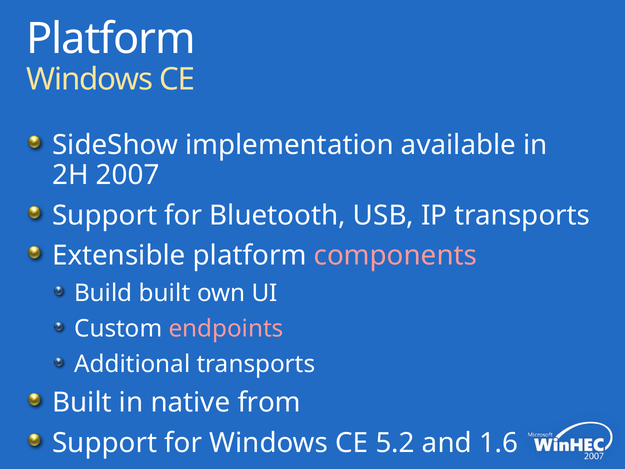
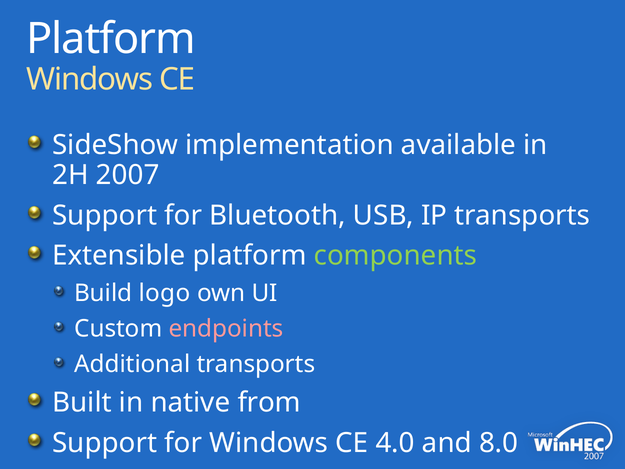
components colour: pink -> light green (395, 255)
Build built: built -> logo (165, 293)
5.2: 5.2 -> 4.0 (395, 443)
1.6: 1.6 -> 8.0 (499, 443)
